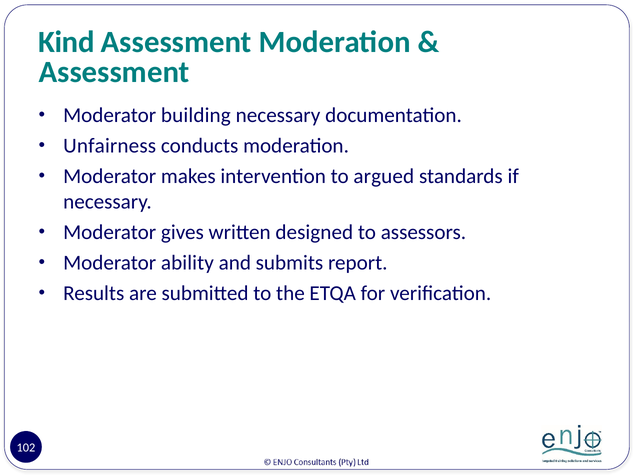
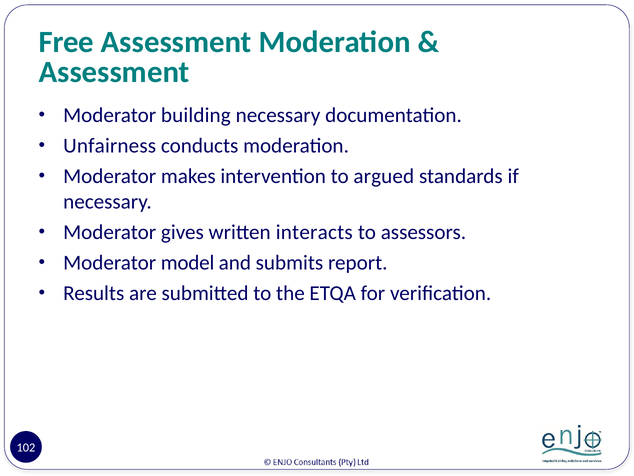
Kind: Kind -> Free (66, 42)
designed: designed -> interacts (314, 232)
ability: ability -> model (188, 263)
